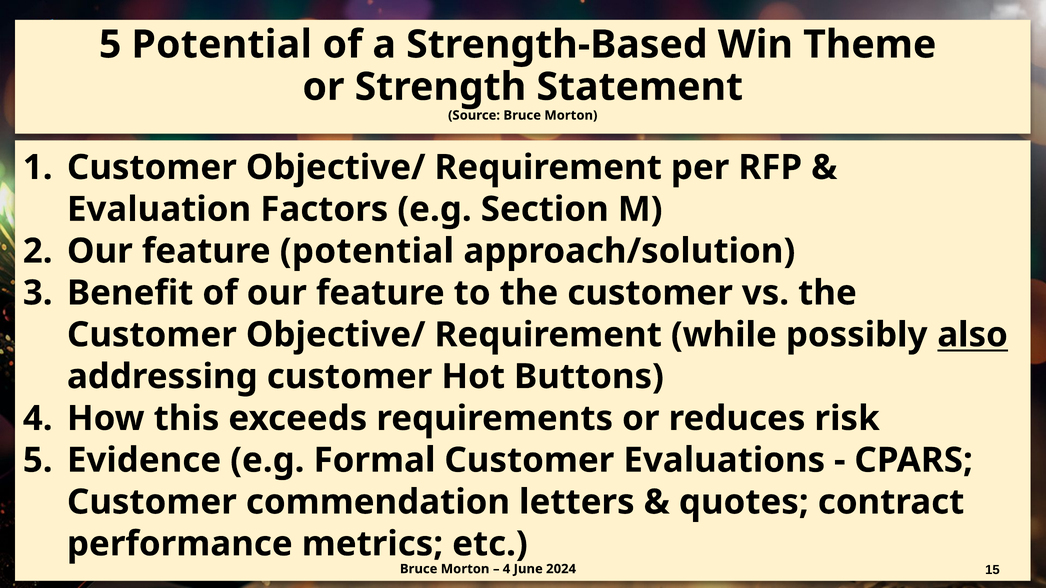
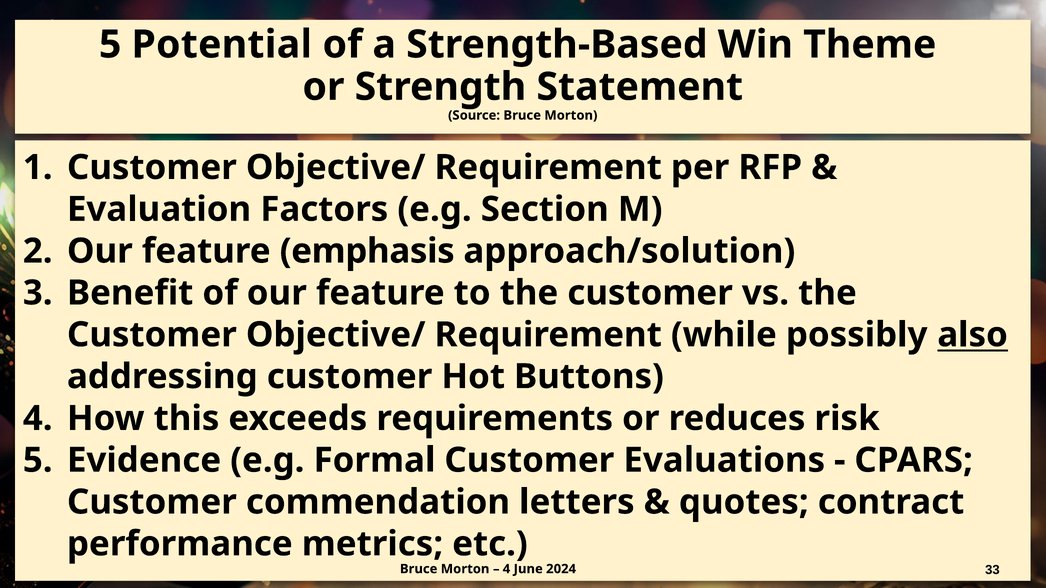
feature potential: potential -> emphasis (367, 251)
15: 15 -> 33 (992, 570)
